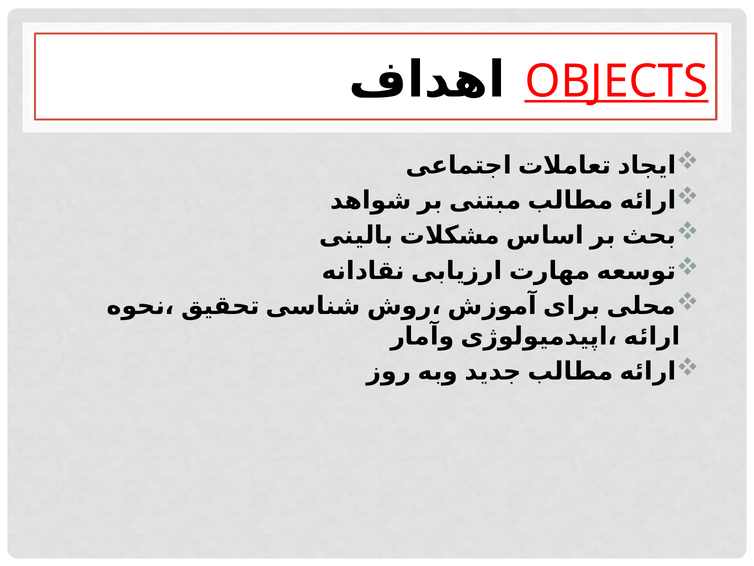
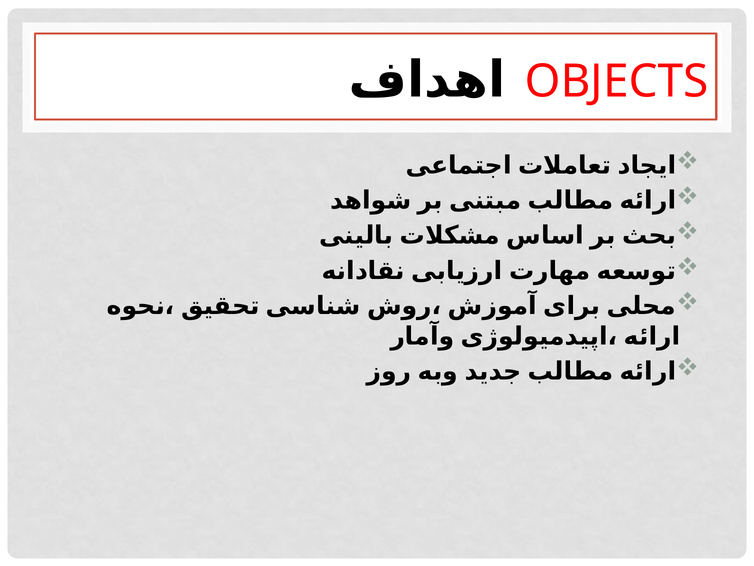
OBJECTS underline: present -> none (617, 81)
